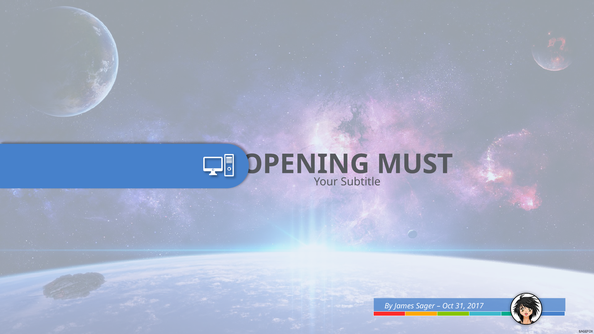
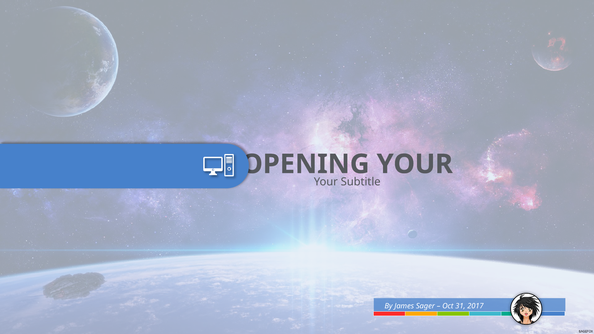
MUST: MUST -> YOUR (415, 164)
